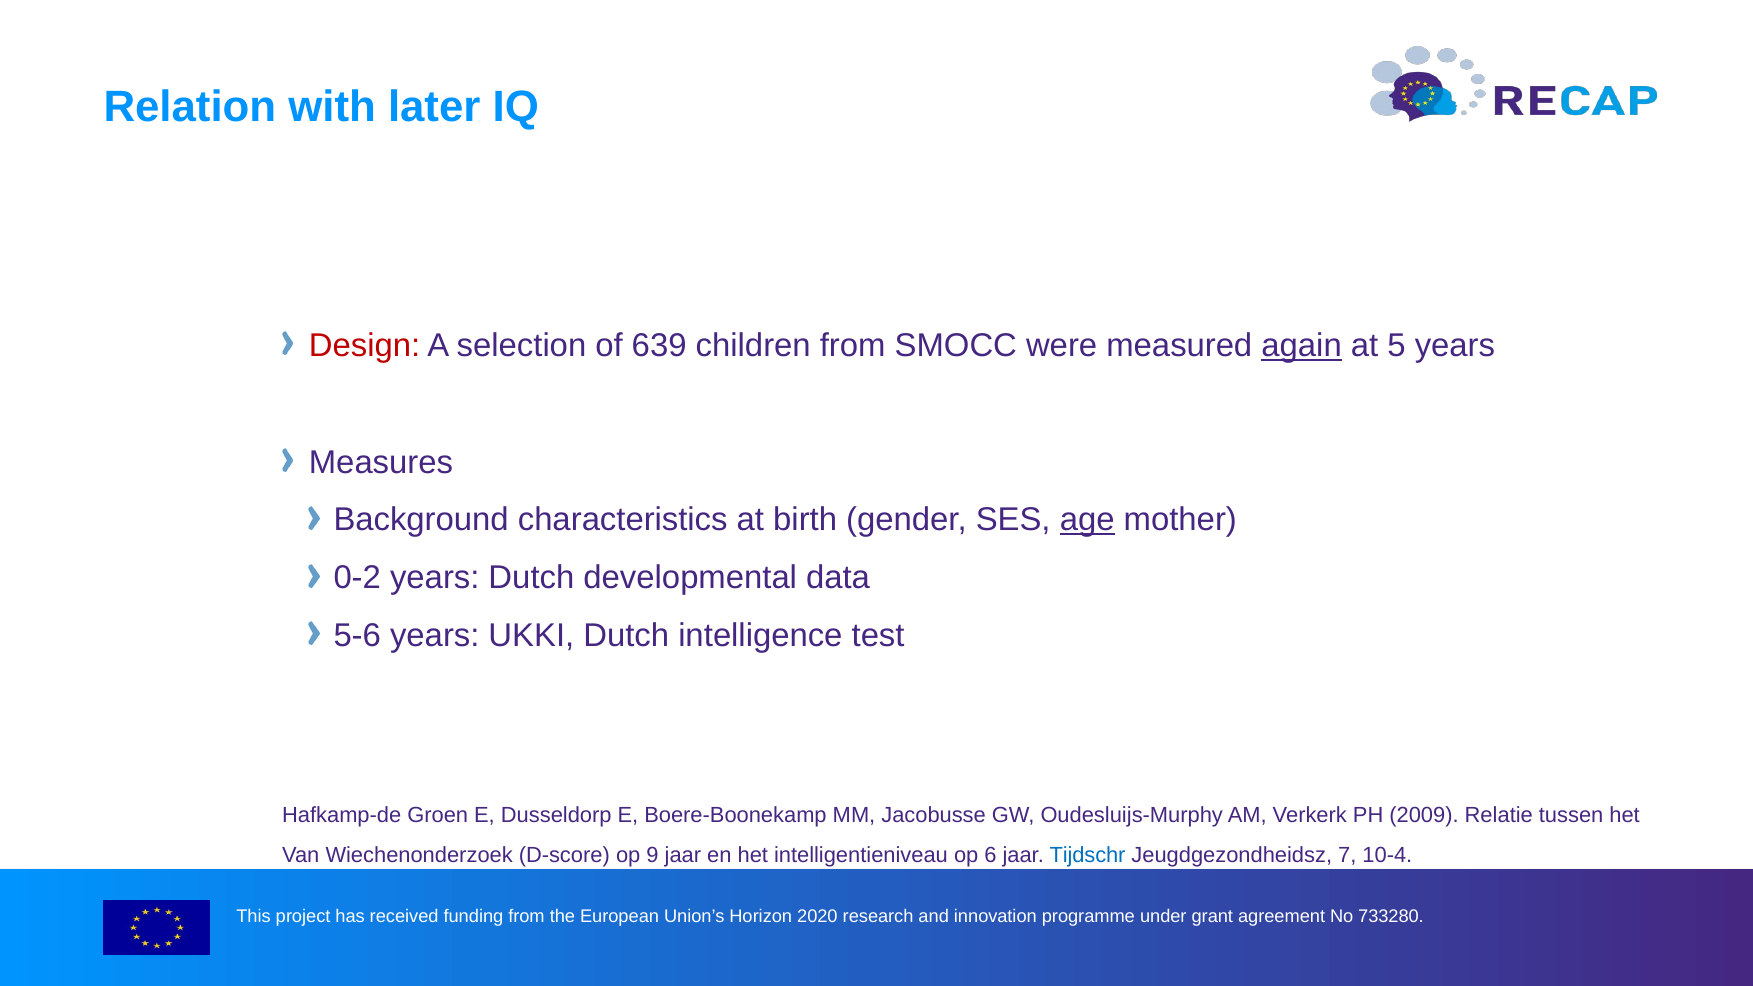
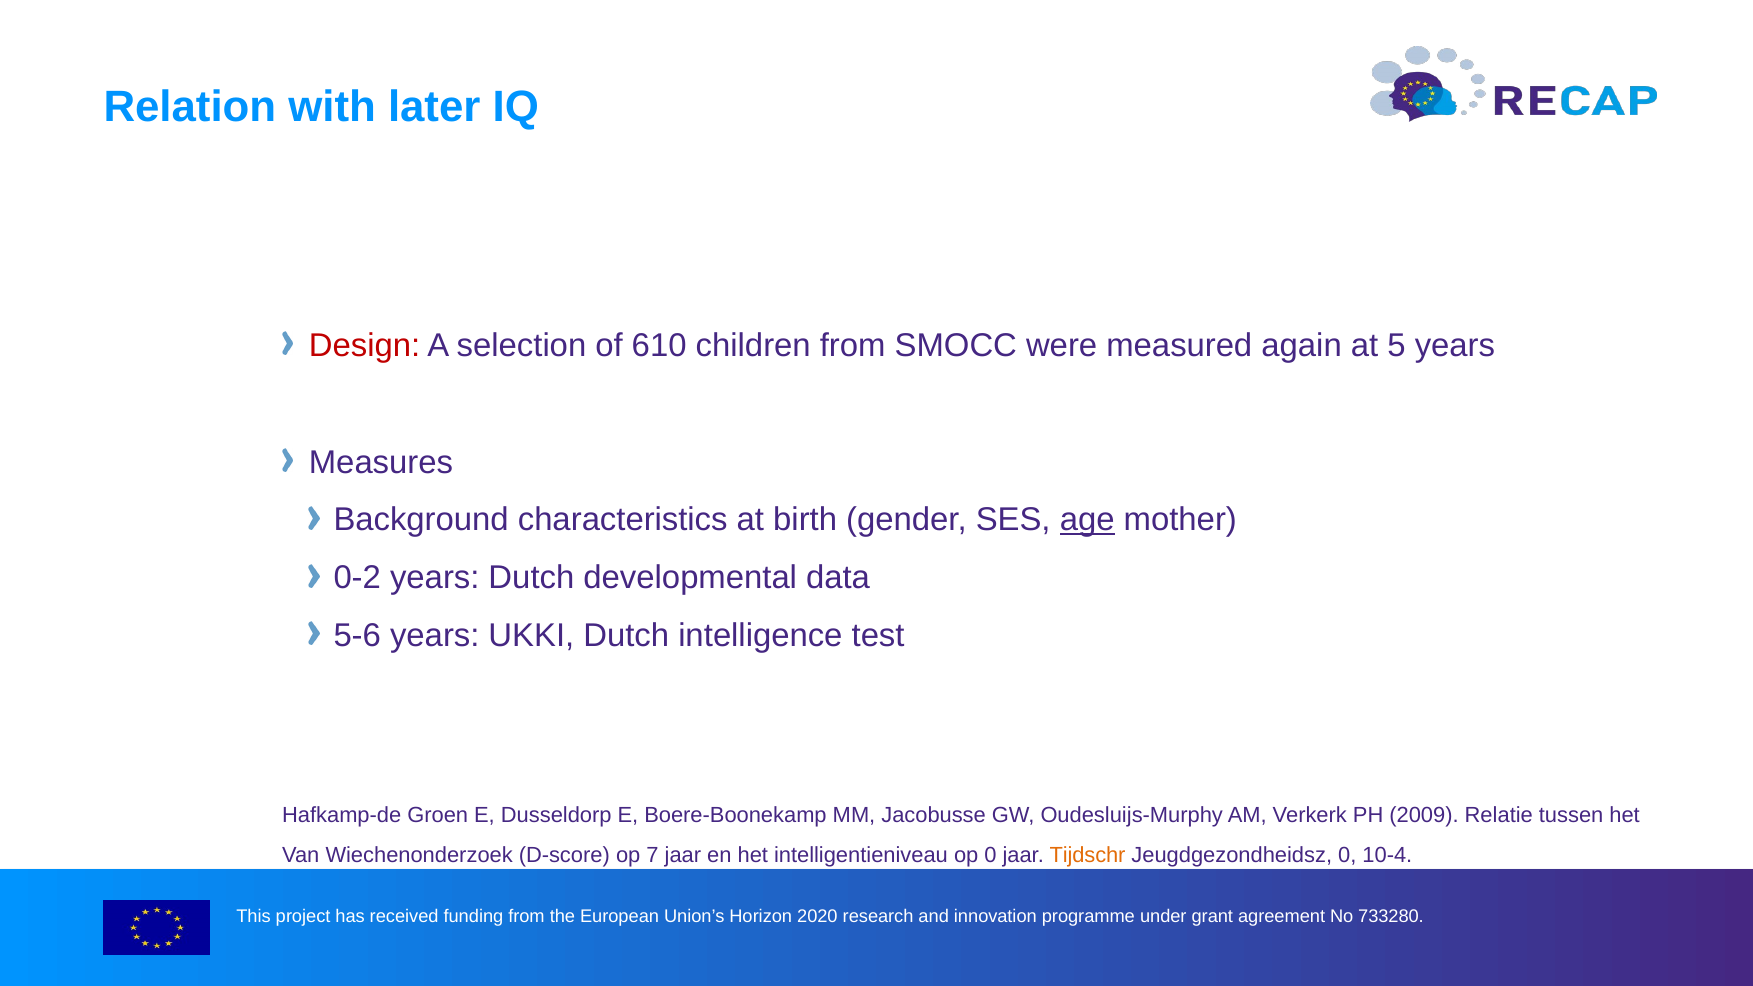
639: 639 -> 610 (659, 346)
again underline: present -> none (1302, 346)
9: 9 -> 7 (653, 855)
op 6: 6 -> 0 (990, 855)
Tijdschr colour: blue -> orange (1088, 855)
Jeugdgezondheidsz 7: 7 -> 0 (1347, 855)
